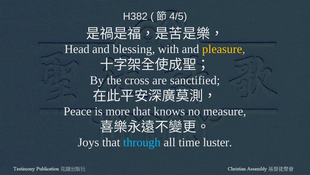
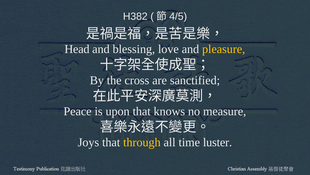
with: with -> love (168, 49)
more: more -> upon (118, 111)
through colour: light blue -> yellow (142, 142)
